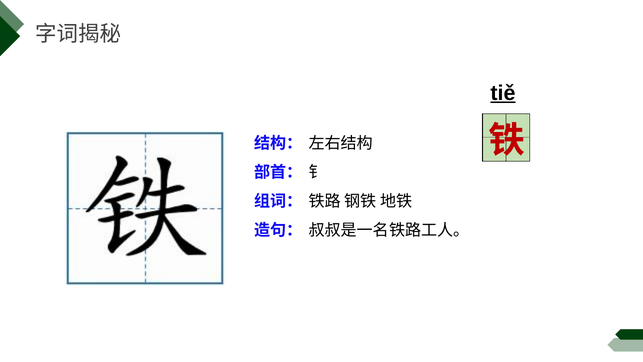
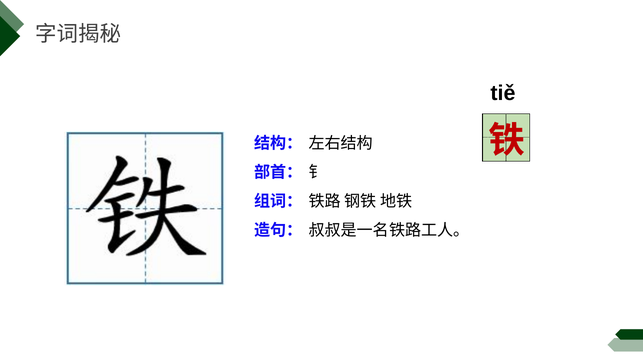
tiě underline: present -> none (503, 93)
